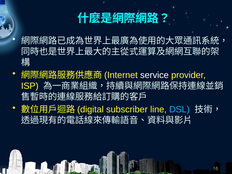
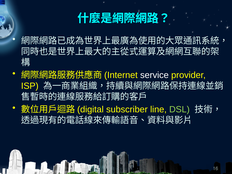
DSL colour: light blue -> light green (180, 109)
